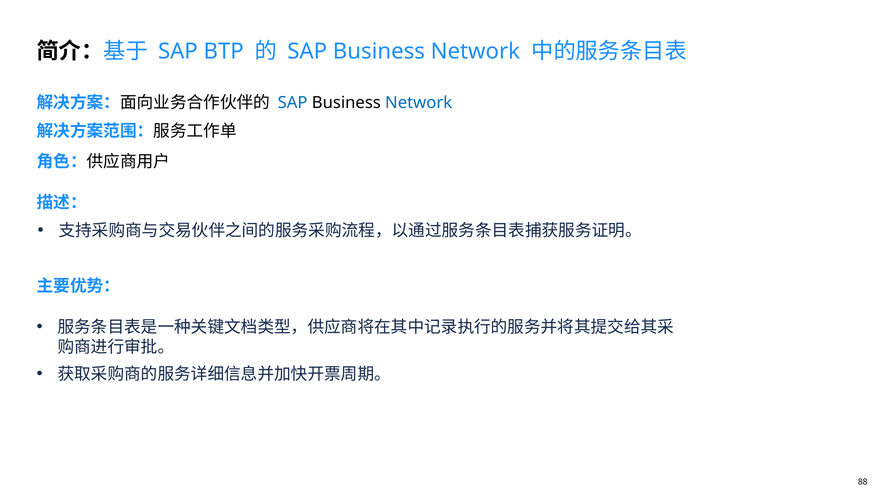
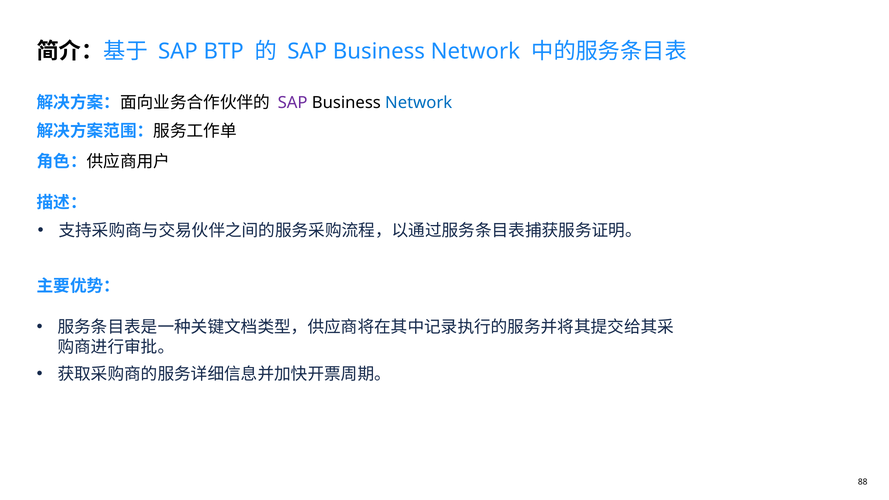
SAP colour: blue -> purple (293, 103)
